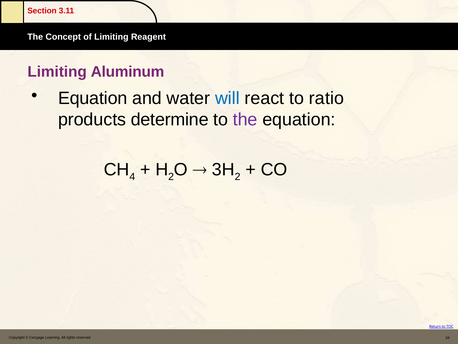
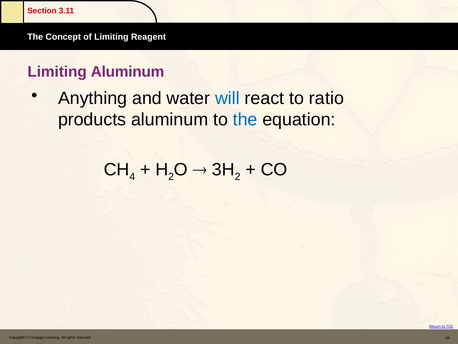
Equation: Equation -> Anything (93, 98)
products determine: determine -> aluminum (170, 120)
the colour: purple -> blue (245, 120)
